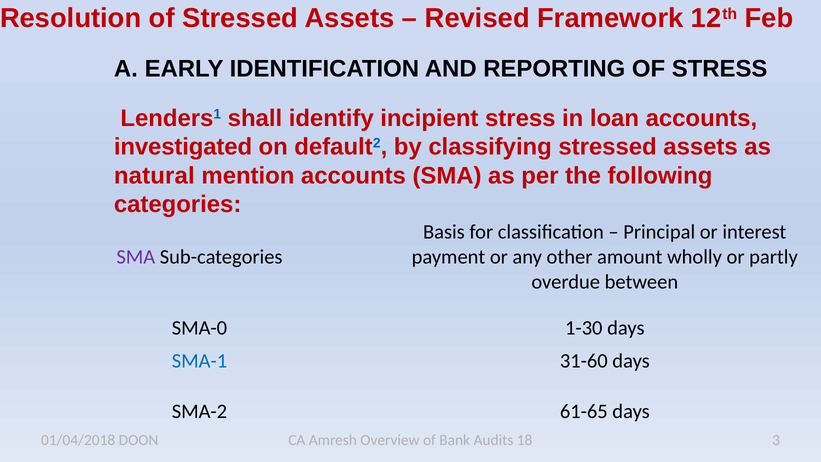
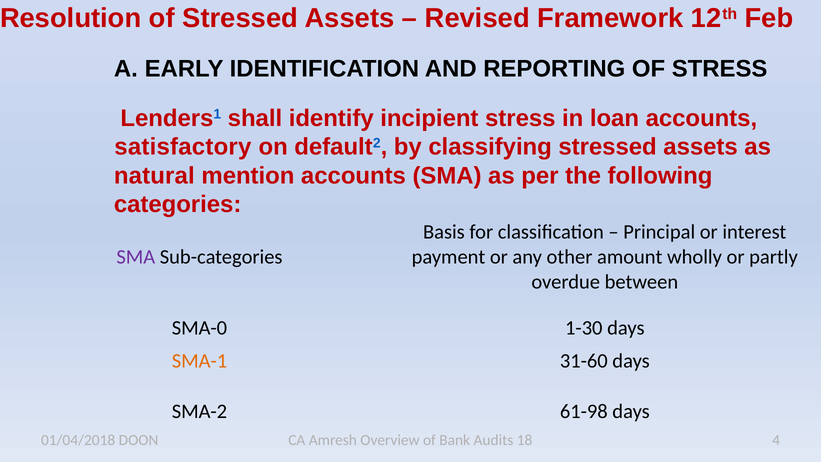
investigated: investigated -> satisfactory (183, 147)
SMA-1 colour: blue -> orange (199, 361)
61-65: 61-65 -> 61-98 (584, 411)
3: 3 -> 4 (776, 440)
